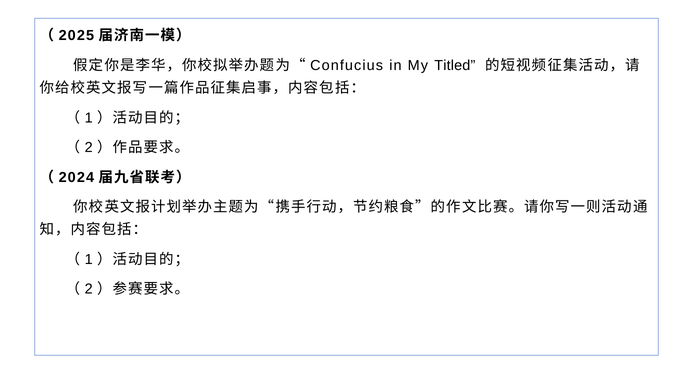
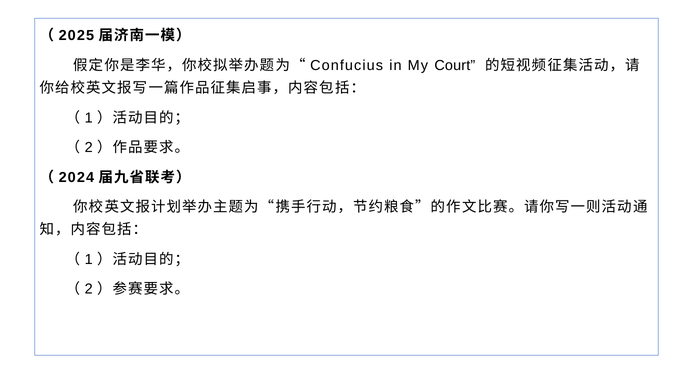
Titled: Titled -> Court (455, 65)
